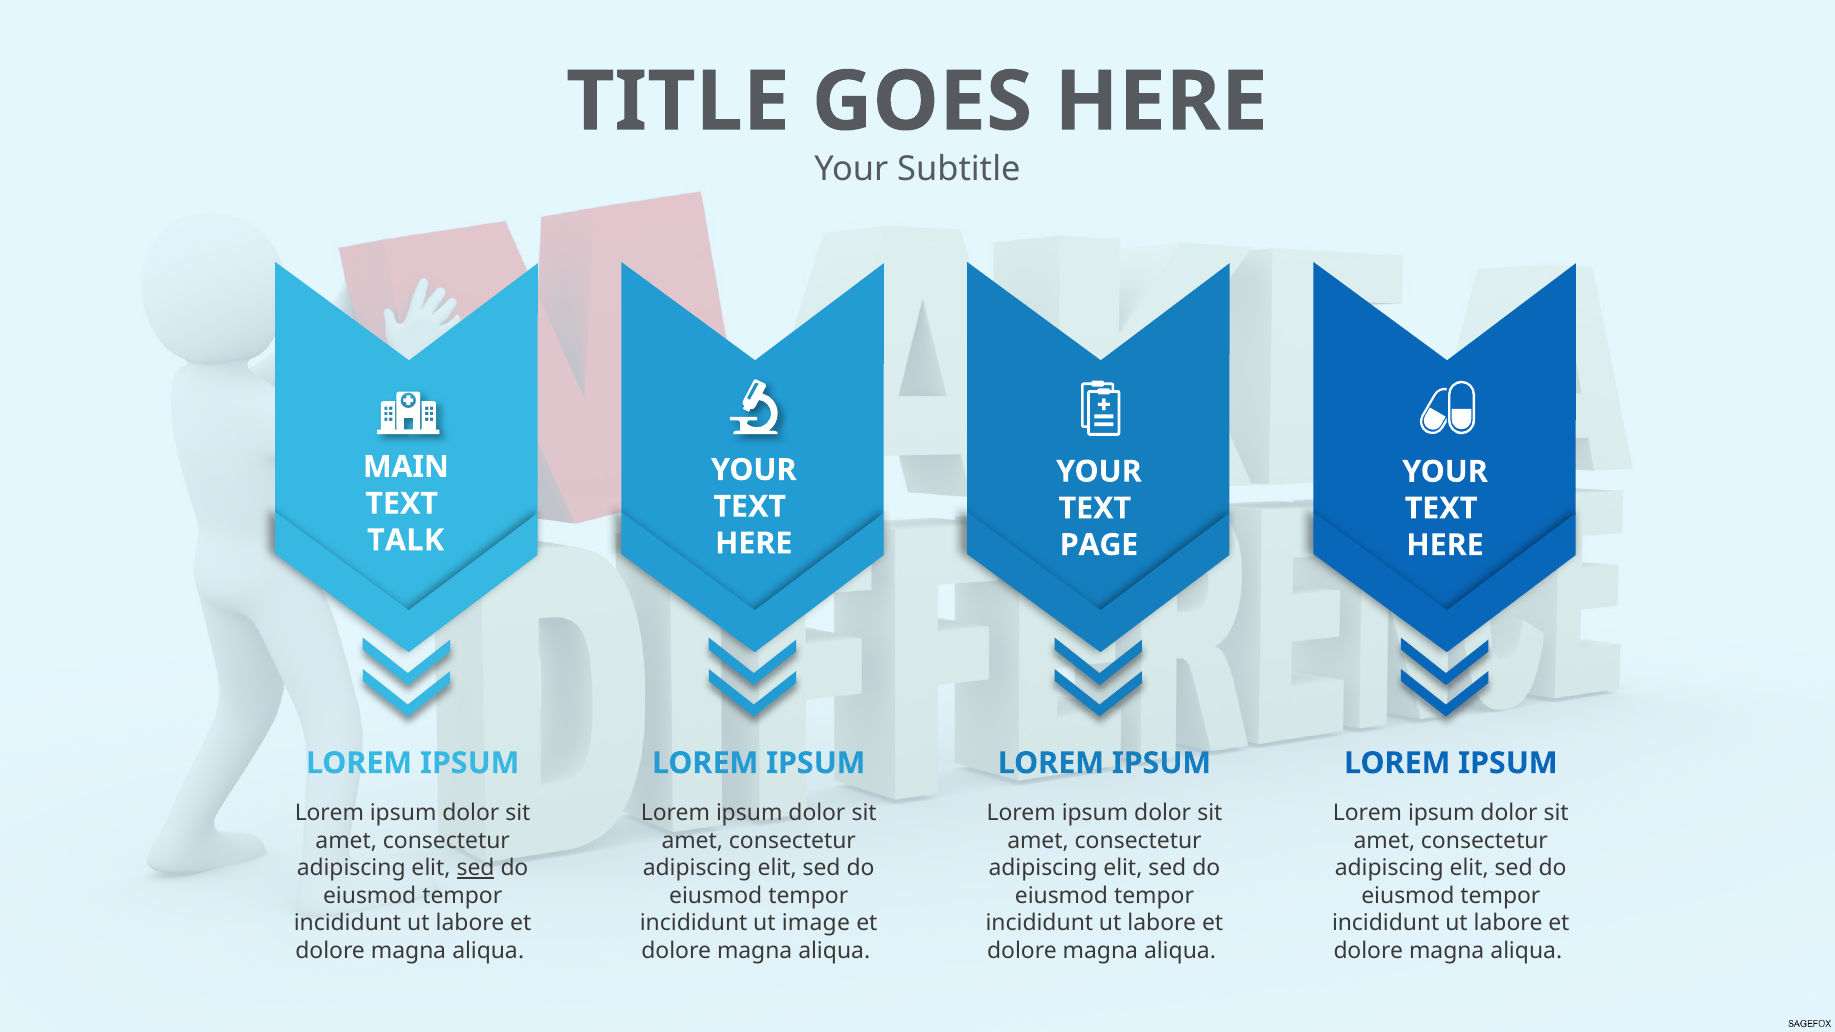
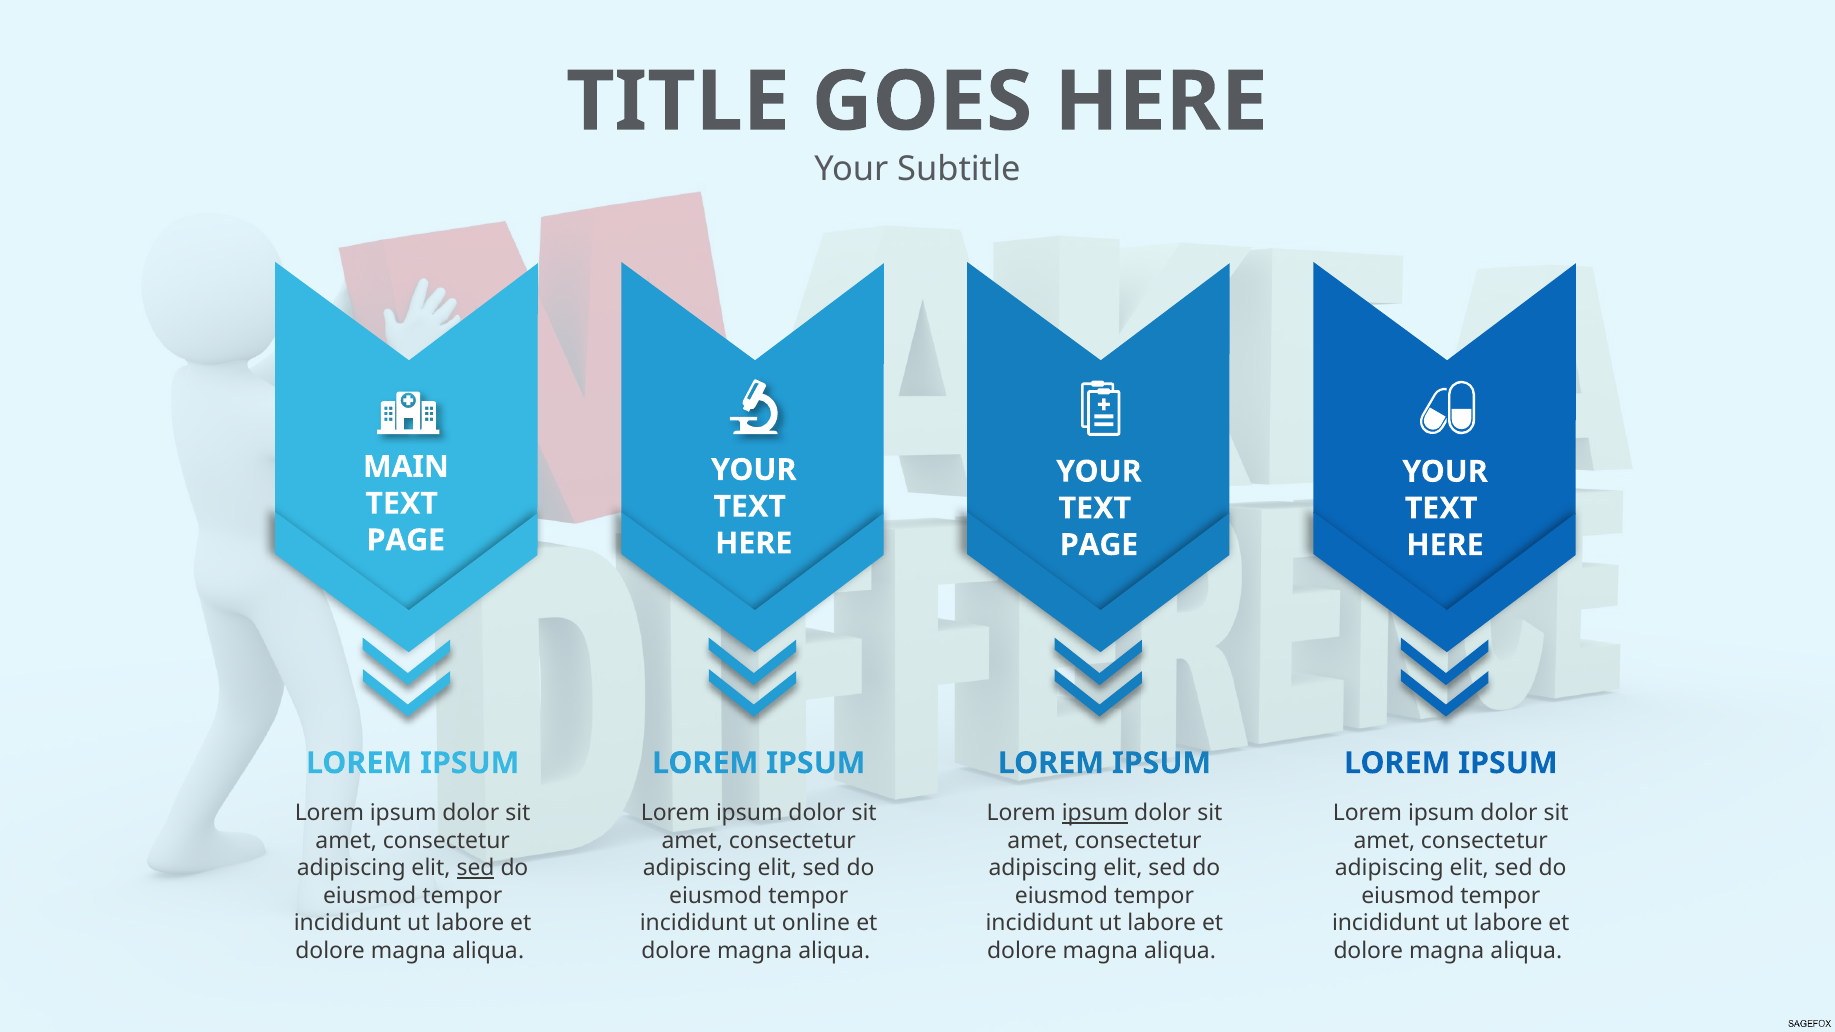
TALK: TALK -> PAGE (406, 540)
ipsum underline: none -> present (1095, 813)
image: image -> online (816, 923)
